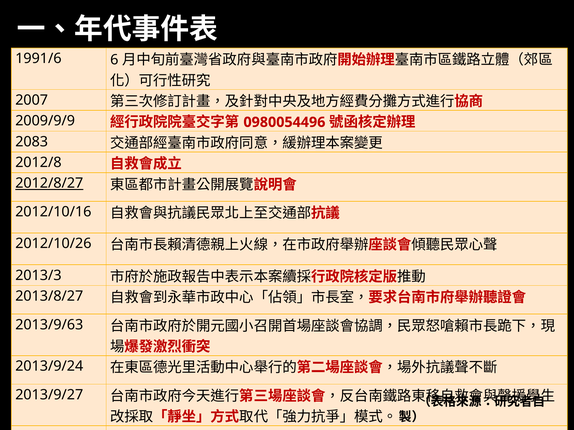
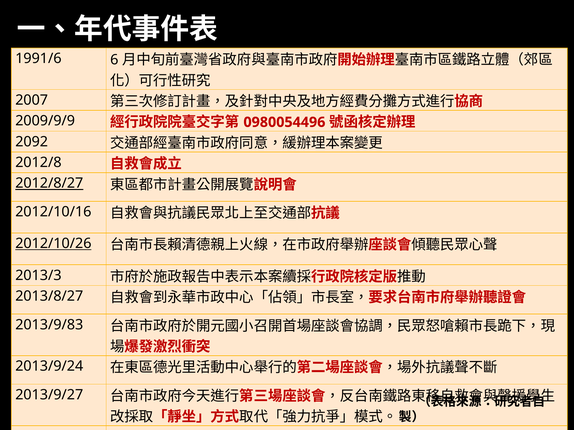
2083: 2083 -> 2092 (32, 142)
2012/10/26 underline: none -> present (53, 244)
2013/9/63: 2013/9/63 -> 2013/9/83 (49, 325)
